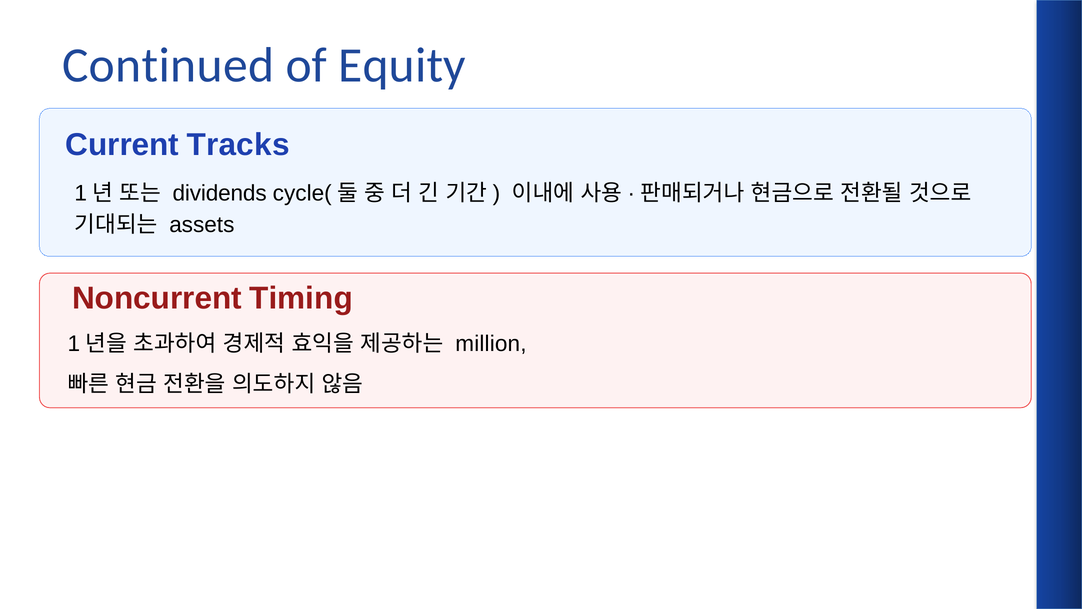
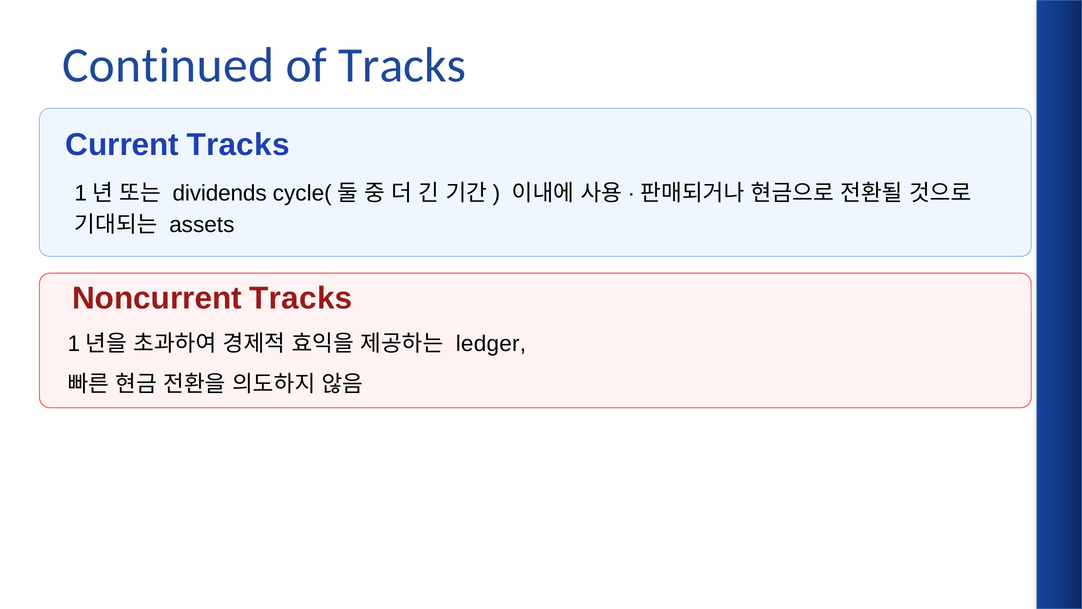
of Equity: Equity -> Tracks (402, 65)
Noncurrent Timing: Timing -> Tracks (301, 298)
million: million -> ledger (491, 343)
